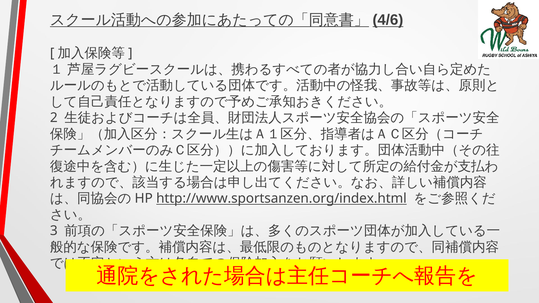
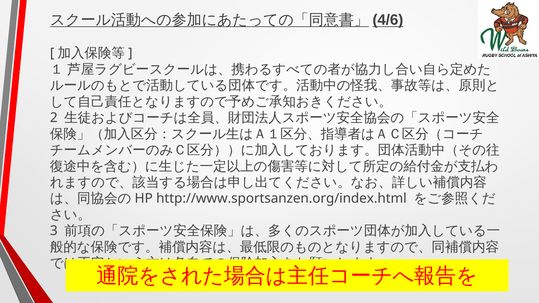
http://www.sportsanzen.org/index.html underline: present -> none (281, 199)
